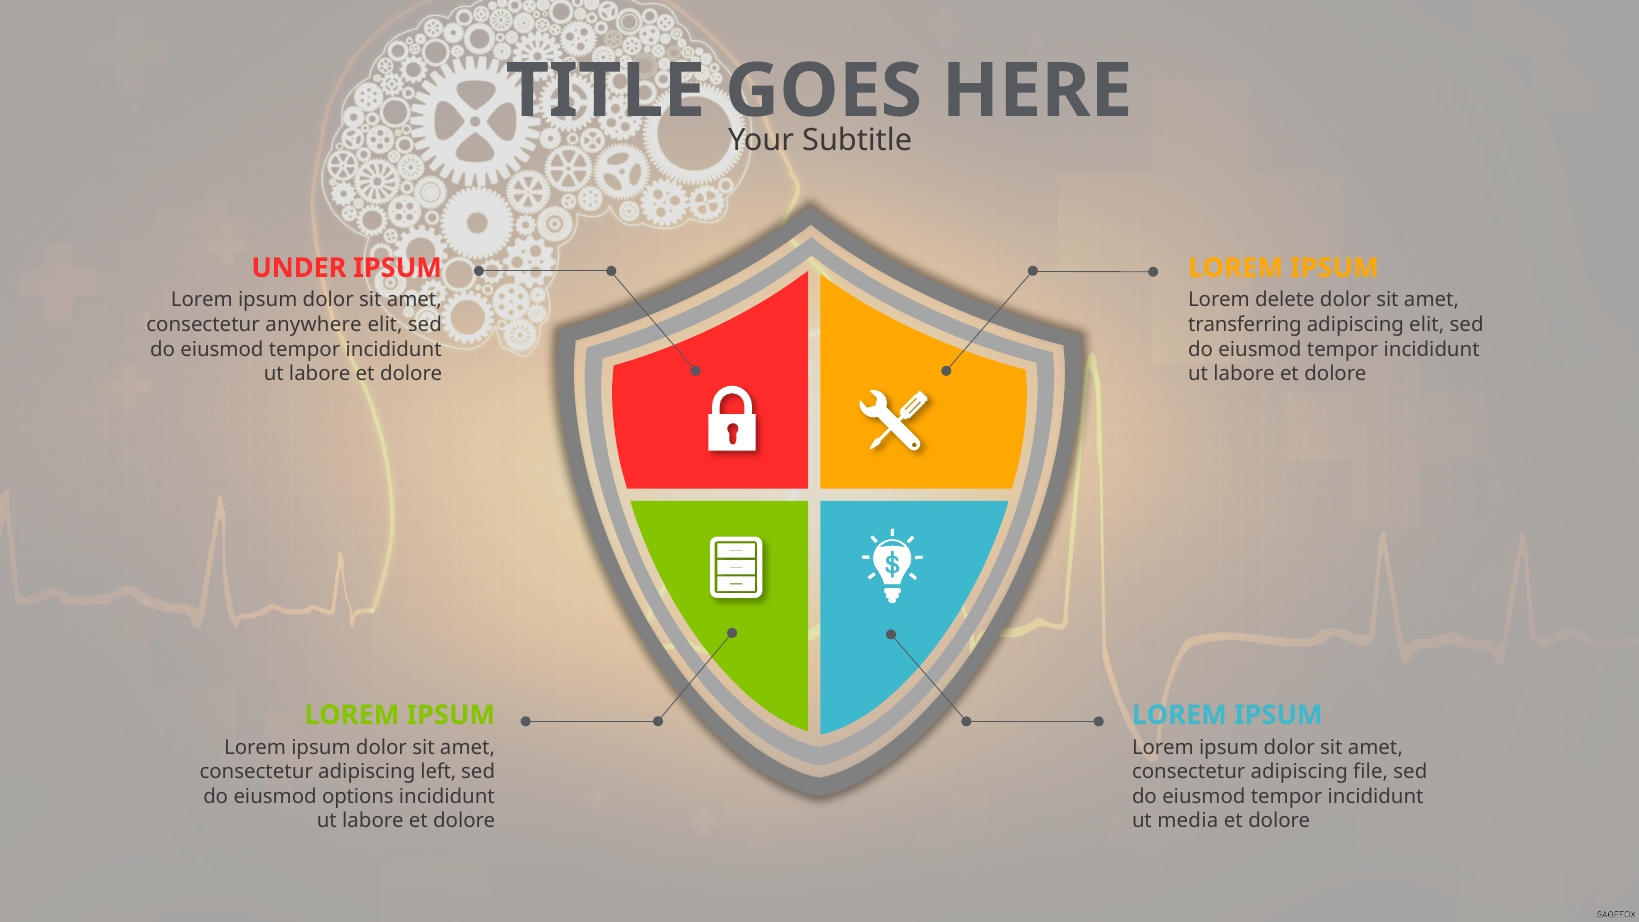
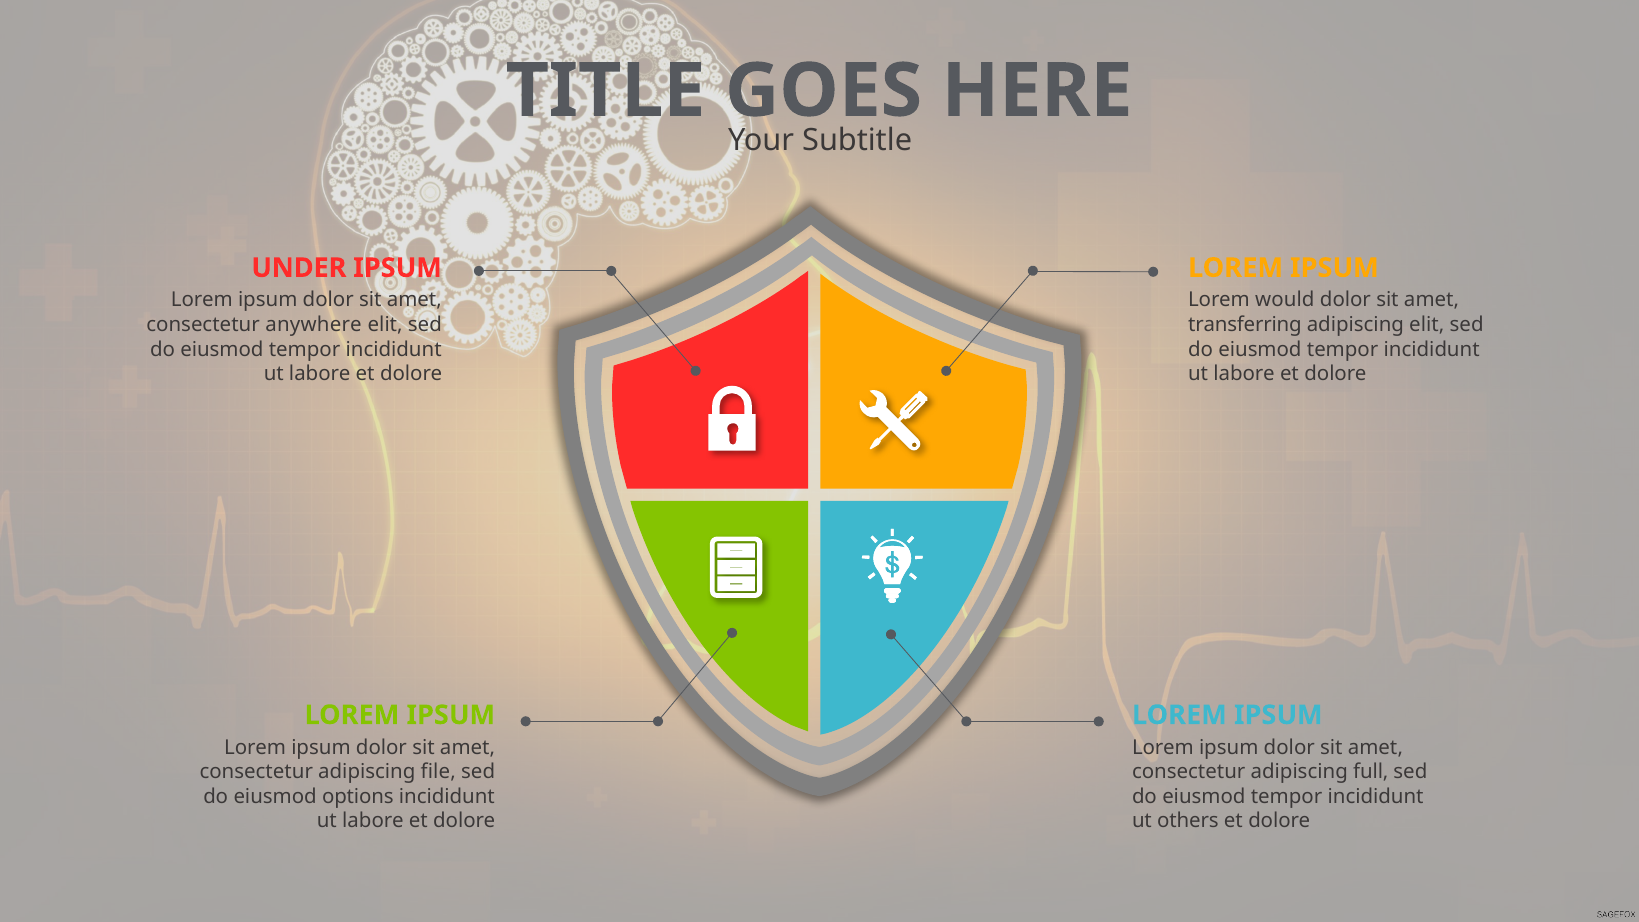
delete: delete -> would (1285, 300)
left: left -> file (438, 772)
file: file -> full (1371, 772)
media: media -> others (1188, 821)
